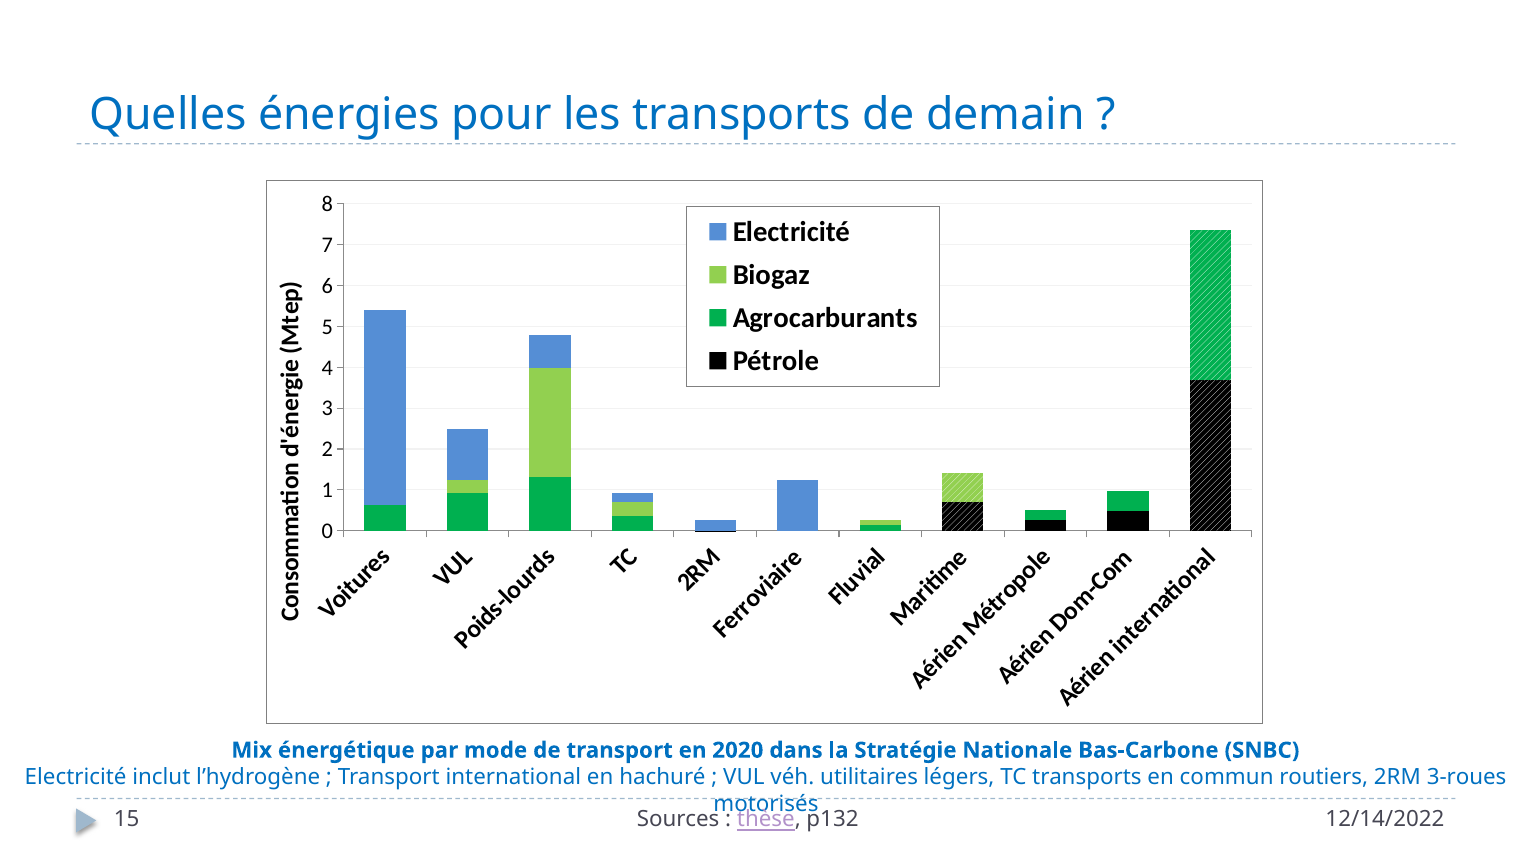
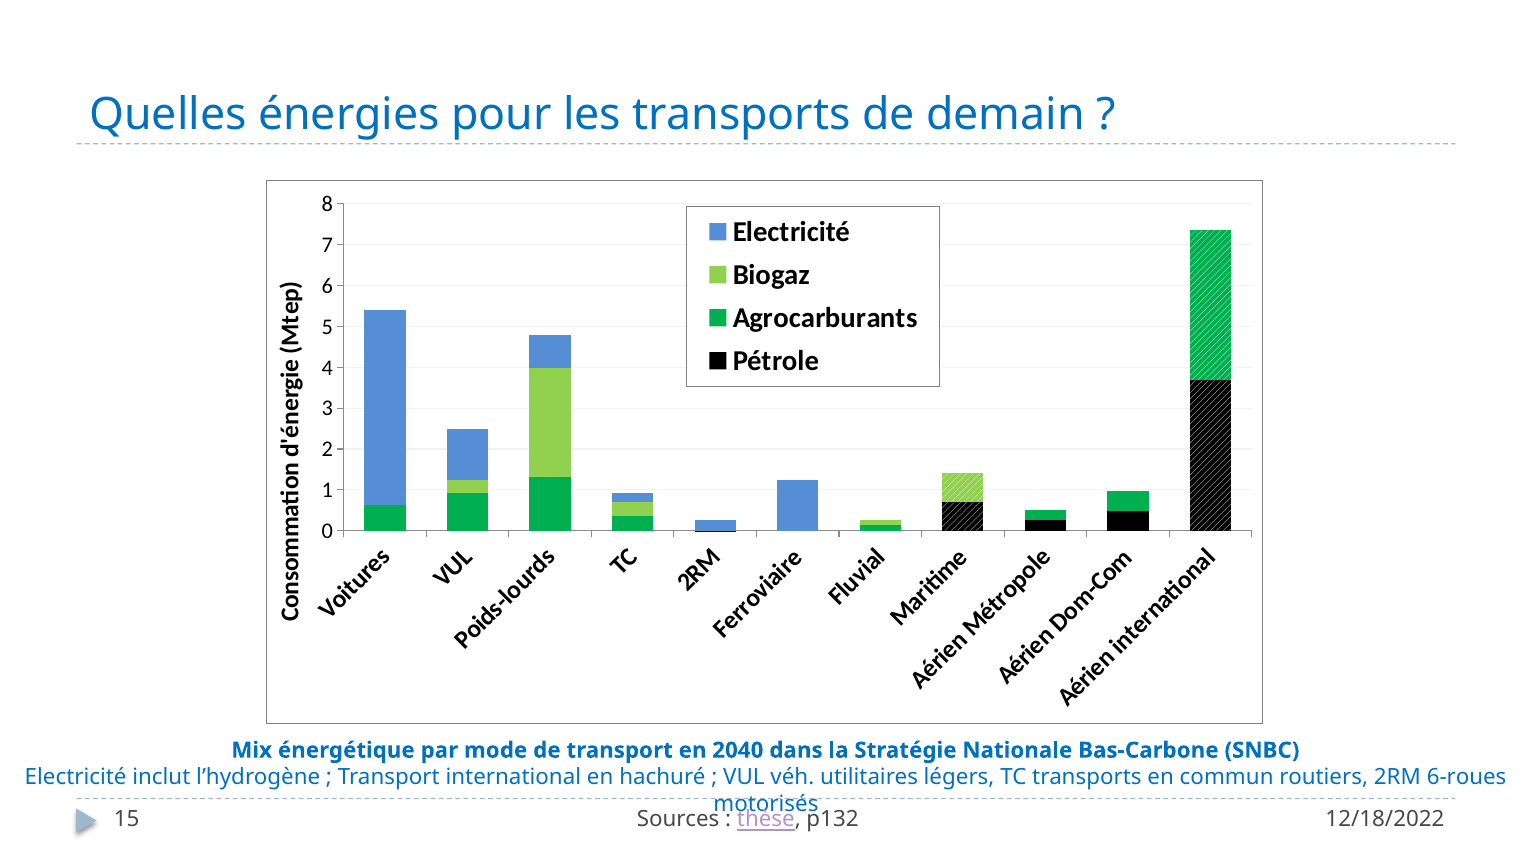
2020: 2020 -> 2040 (738, 750)
3-roues: 3-roues -> 6-roues (1467, 777)
12/14/2022: 12/14/2022 -> 12/18/2022 (1385, 819)
